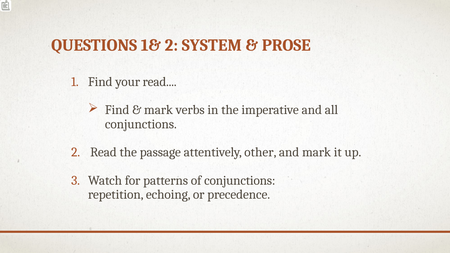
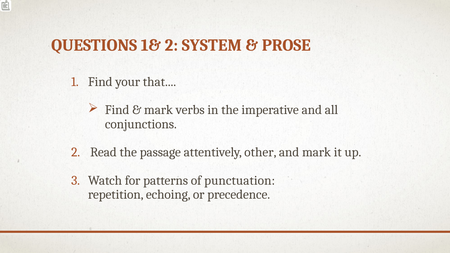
your read: read -> that (160, 82)
of conjunctions: conjunctions -> punctuation (240, 181)
